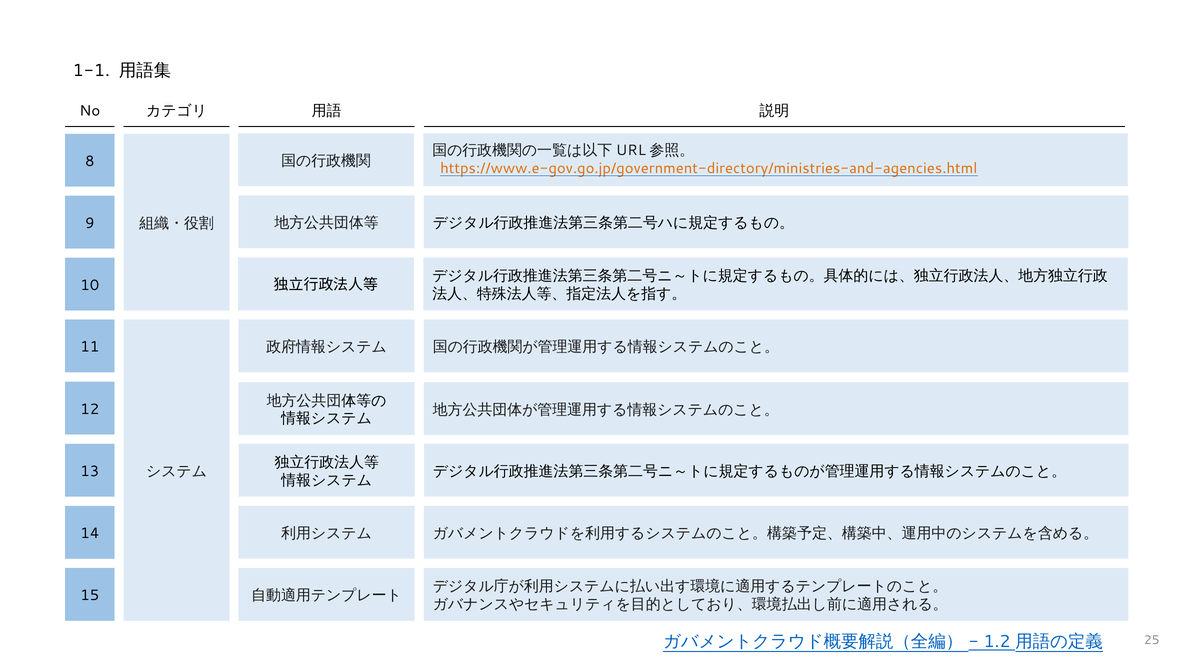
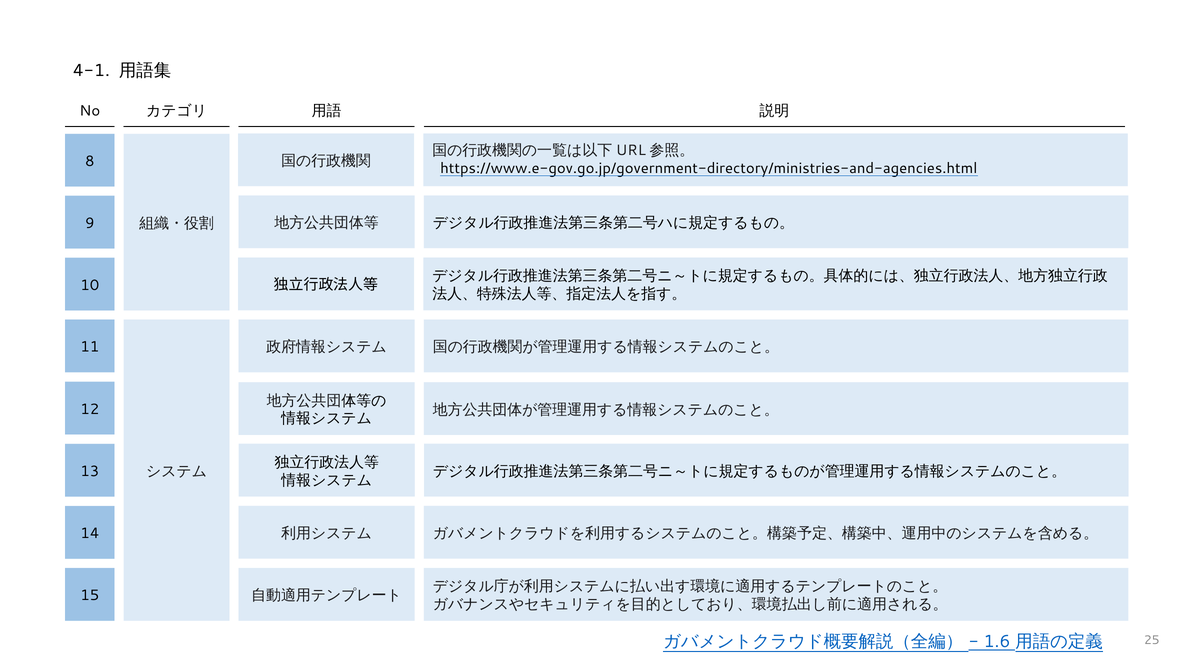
1-1: 1-1 -> 4-1 (91, 70)
https://www.e-gov.go.jp/government-directory/ministries-and-agencies.html colour: orange -> black (709, 168)
1.2: 1.2 -> 1.6 (997, 641)
